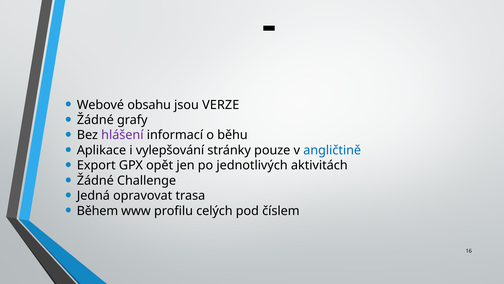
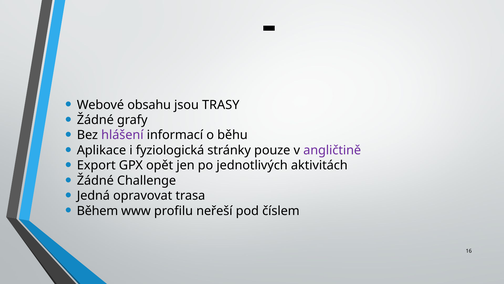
VERZE: VERZE -> TRASY (221, 105)
vylepšování: vylepšování -> fyziologická (170, 150)
angličtině colour: blue -> purple (332, 150)
celých: celých -> neřeší (214, 211)
